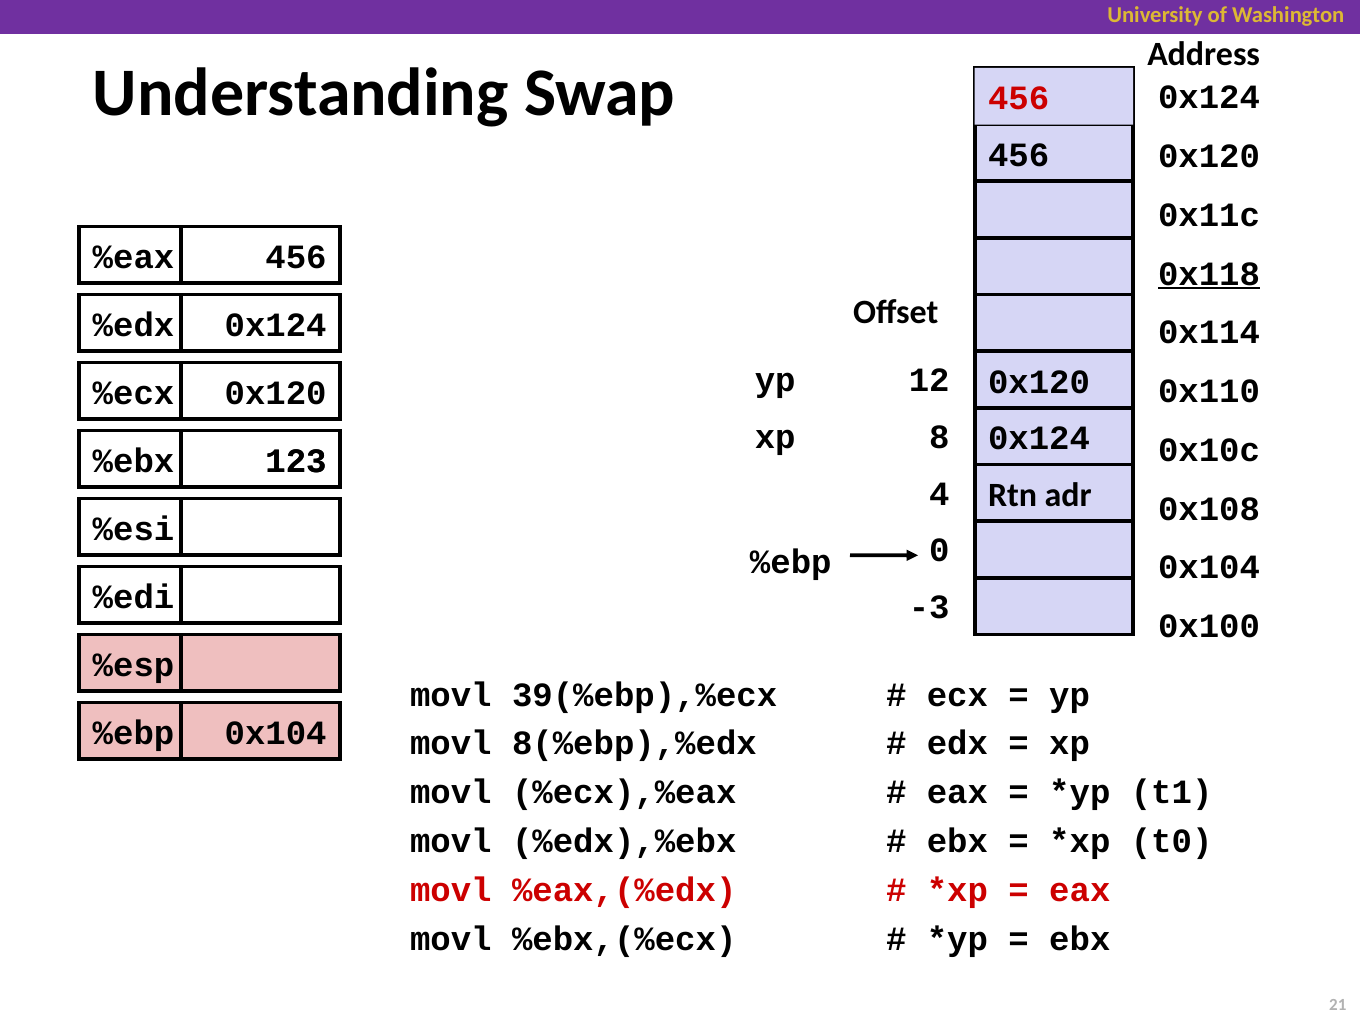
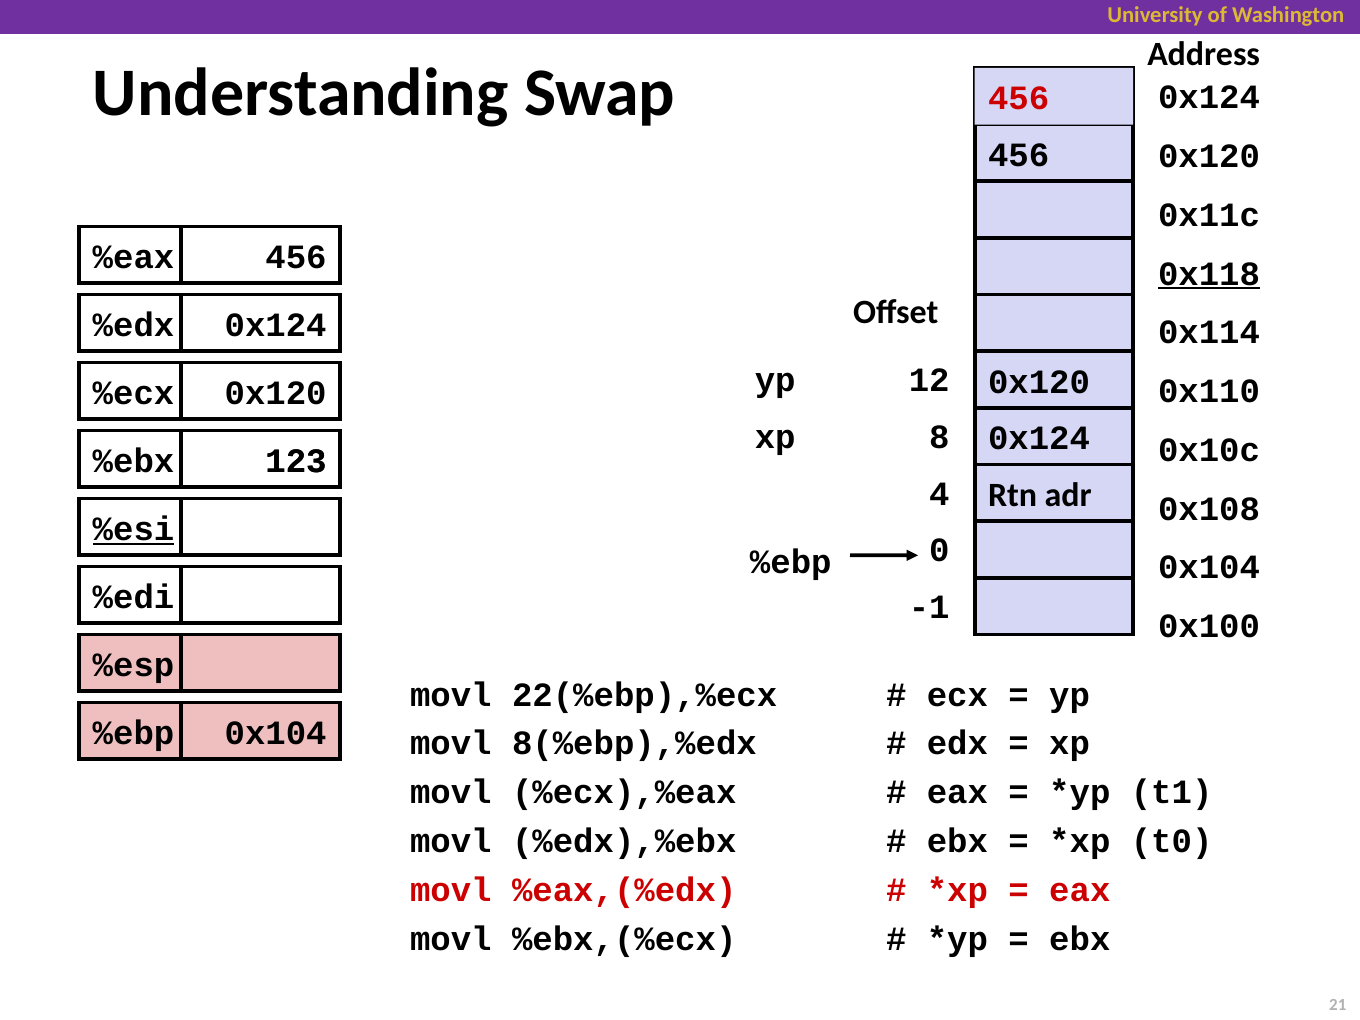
%esi underline: none -> present (134, 529)
-3: -3 -> -1 (929, 607)
39(%ebp),%ecx: 39(%ebp),%ecx -> 22(%ebp),%ecx (645, 695)
